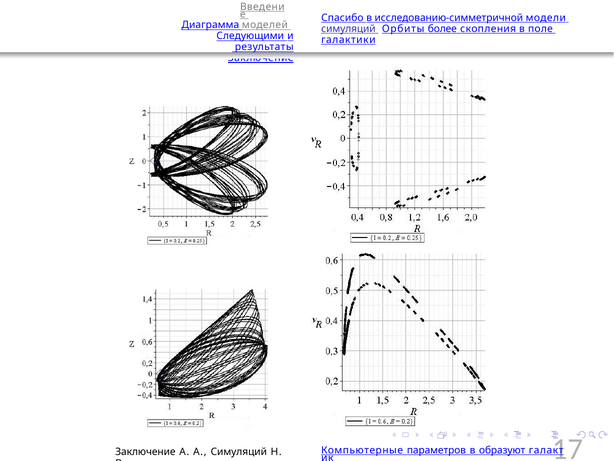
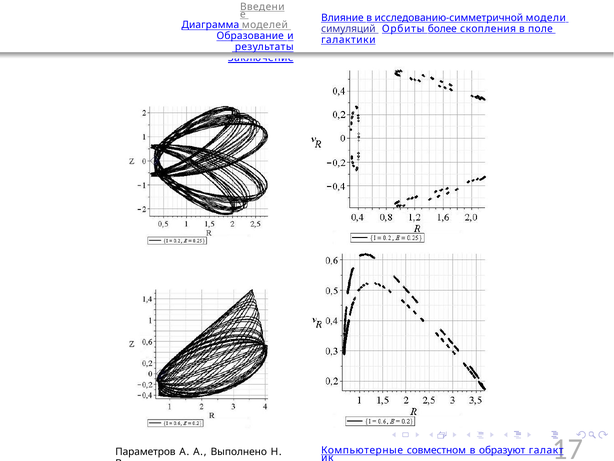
Спасибо: Спасибо -> Влияние (342, 18)
Следующими: Следующими -> Образование (250, 36)
параметров: параметров -> совместном (436, 450)
Заключение: Заключение -> Параметров (145, 452)
А Симуляций: Симуляций -> Выполнено (239, 452)
